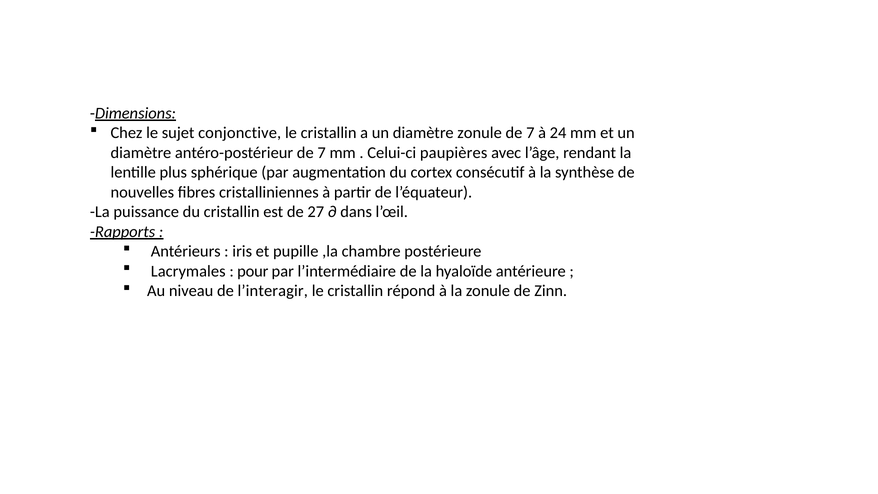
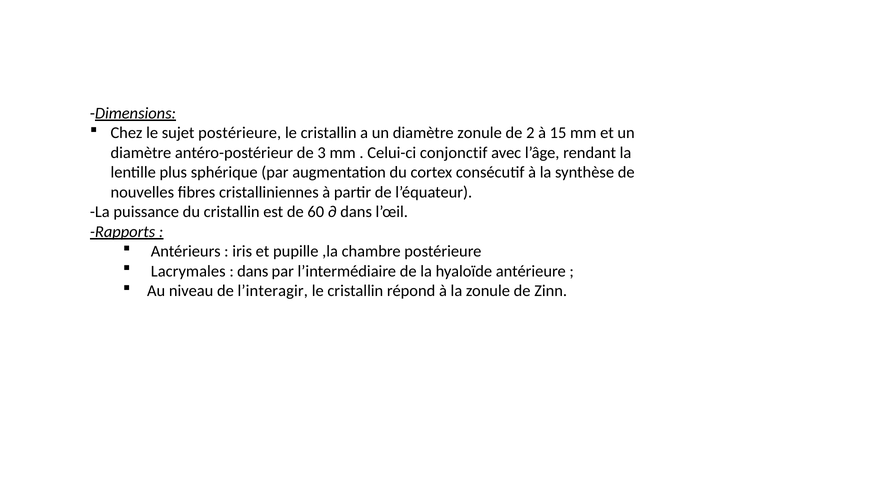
sujet conjonctive: conjonctive -> postérieure (240, 133)
7: 7 -> 2 (530, 133)
24: 24 -> 15 (558, 133)
antéro-postérieur de 7: 7 -> 3 (322, 153)
paupières: paupières -> conjonctif (454, 153)
27: 27 -> 60 (316, 212)
pour: pour -> dans (253, 271)
